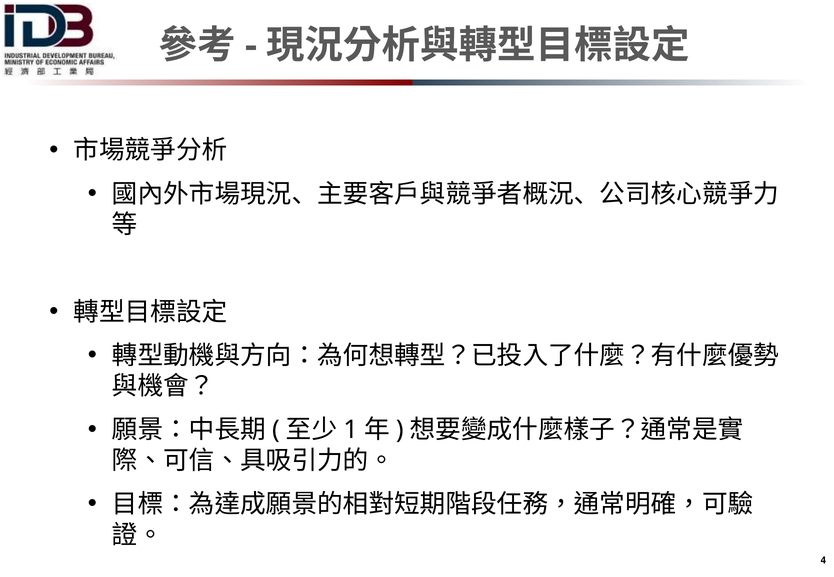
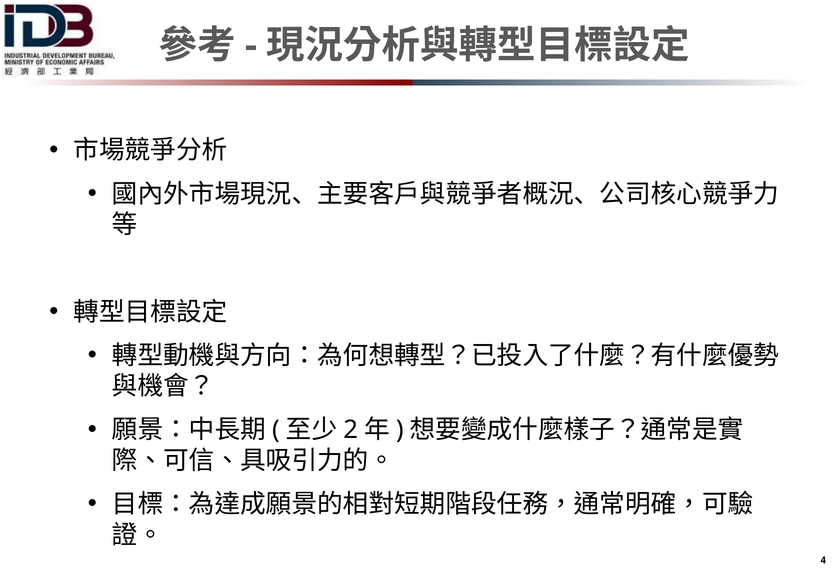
1: 1 -> 2 (351, 430)
